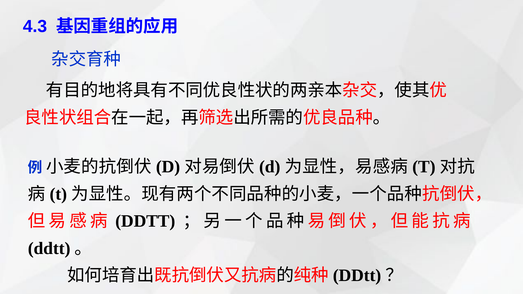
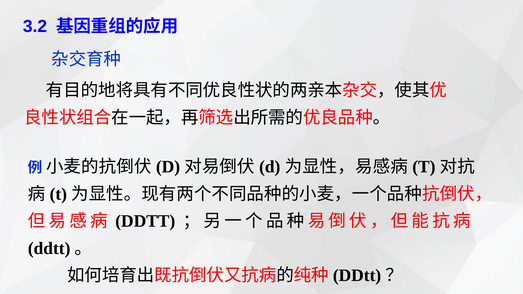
4.3: 4.3 -> 3.2 (35, 27)
